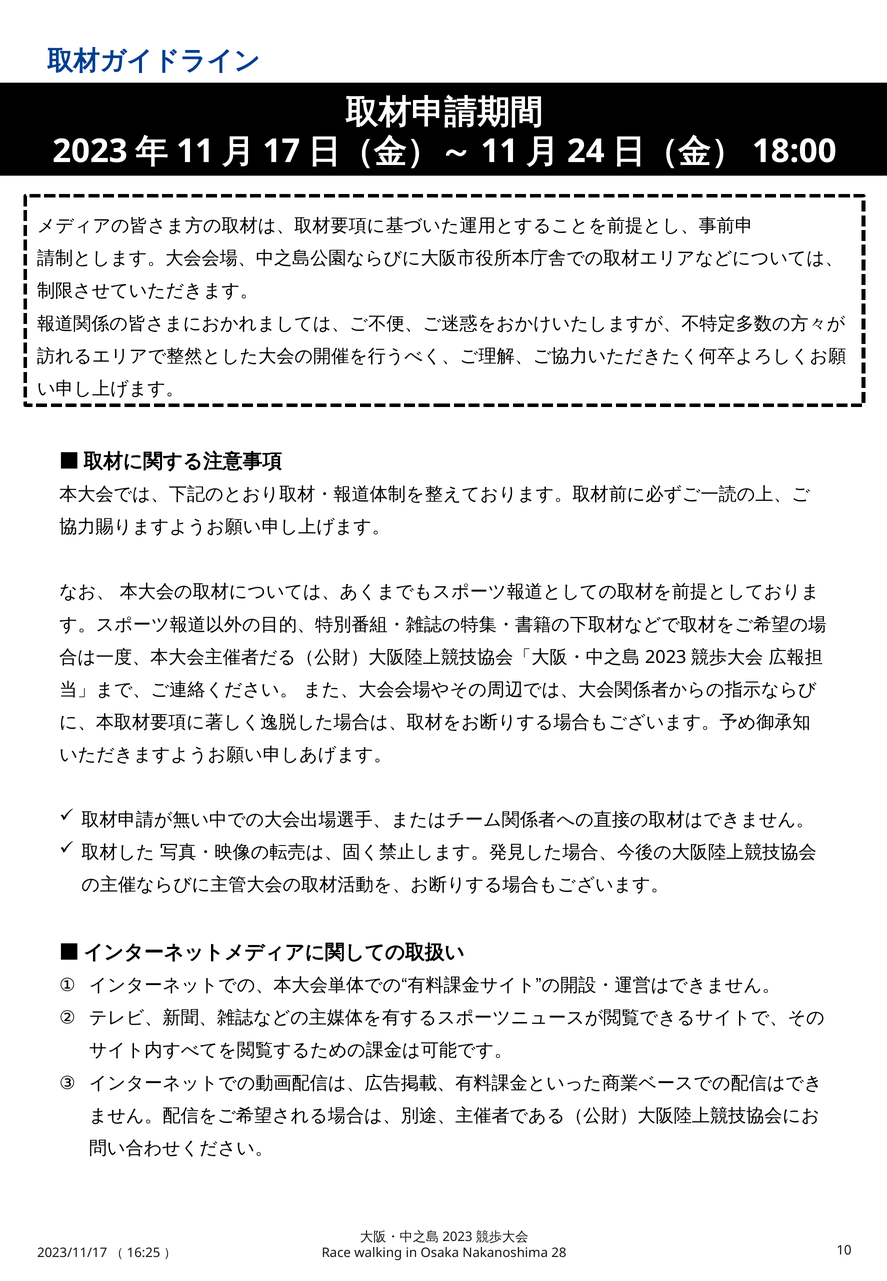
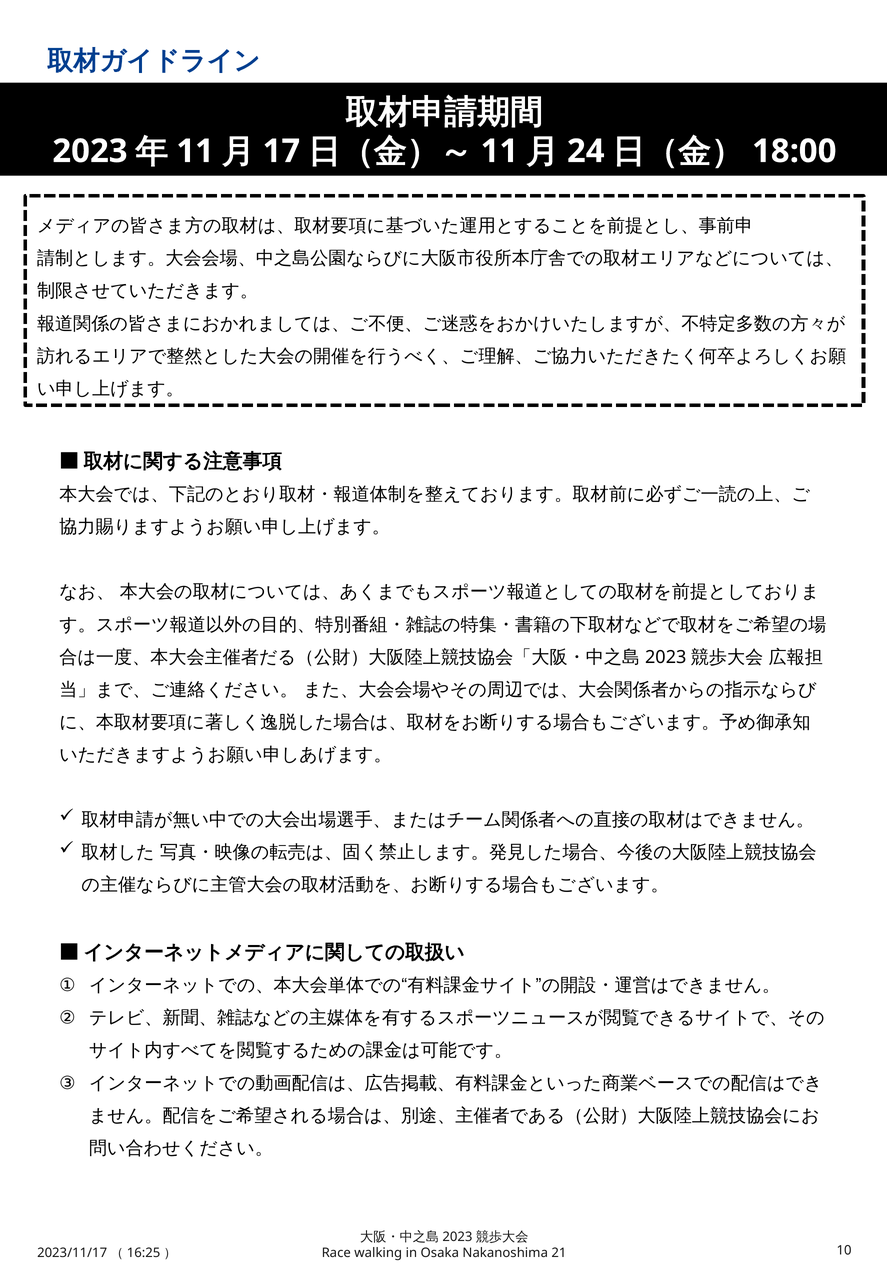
28: 28 -> 21 (559, 1253)
